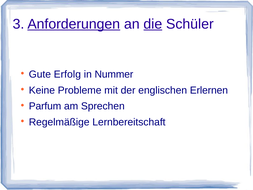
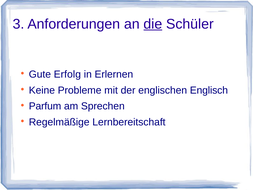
Anforderungen underline: present -> none (74, 24)
Nummer: Nummer -> Erlernen (114, 74)
Erlernen: Erlernen -> Englisch (209, 90)
